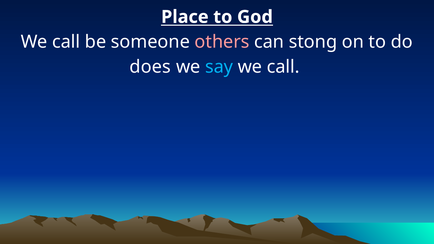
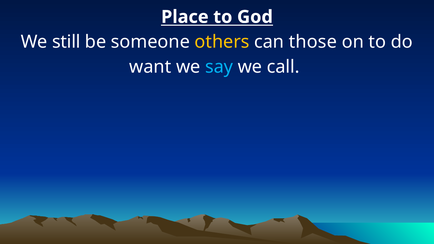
call: call -> still (66, 42)
others colour: pink -> yellow (222, 42)
stong: stong -> those (313, 42)
does: does -> want (150, 67)
